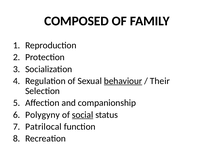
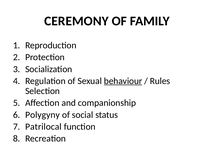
COMPOSED: COMPOSED -> CEREMONY (76, 21)
Their: Their -> Rules (160, 81)
social underline: present -> none (83, 115)
